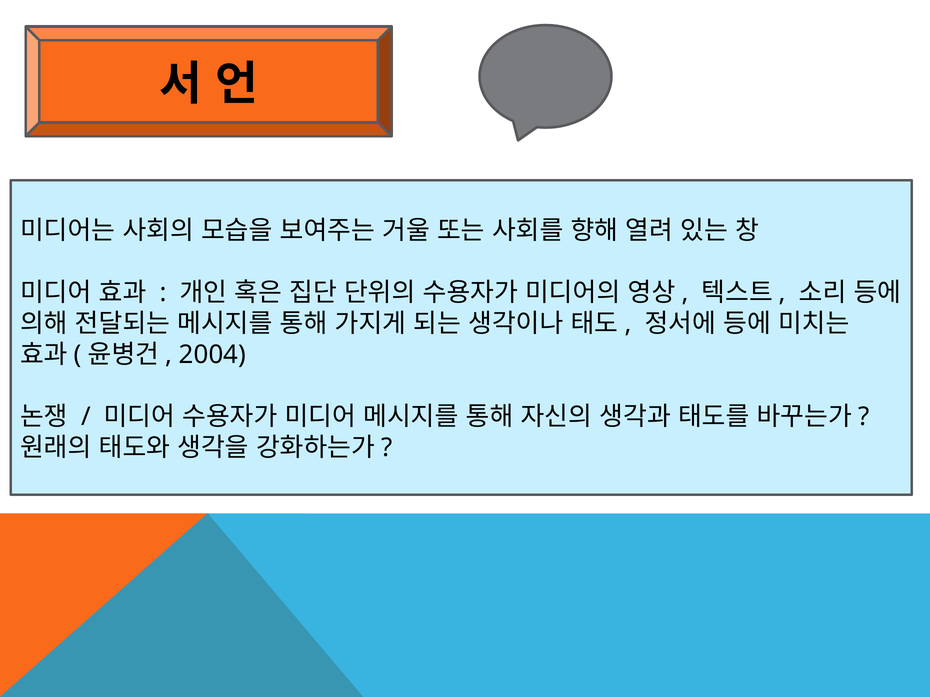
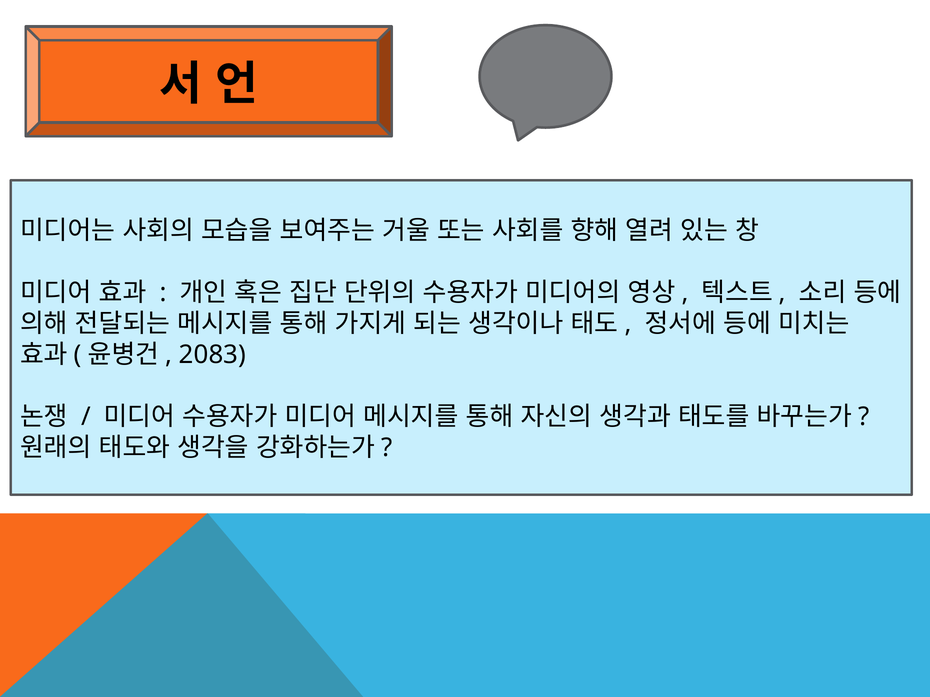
2004: 2004 -> 2083 (212, 355)
